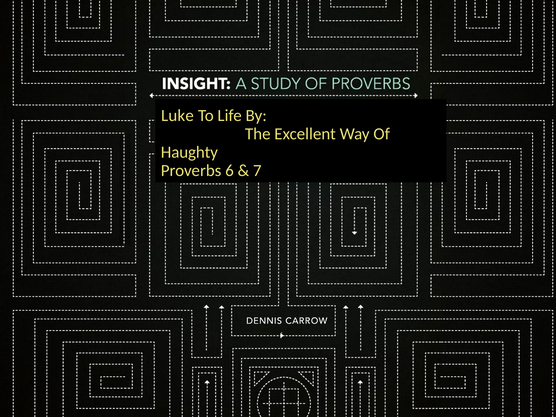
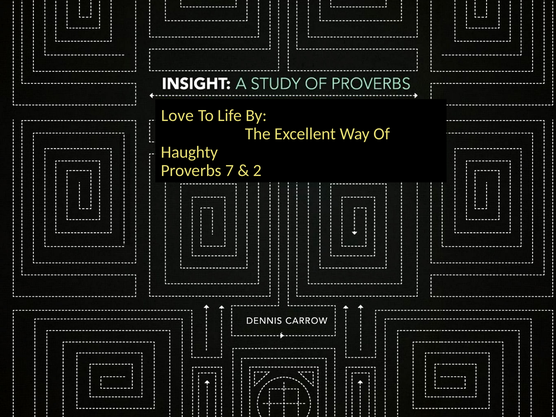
Luke: Luke -> Love (177, 115)
6: 6 -> 7 (229, 170)
7: 7 -> 2 (257, 170)
